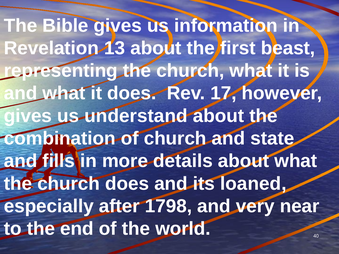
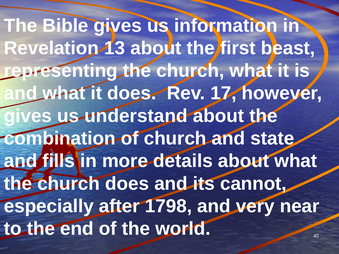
loaned: loaned -> cannot (253, 184)
